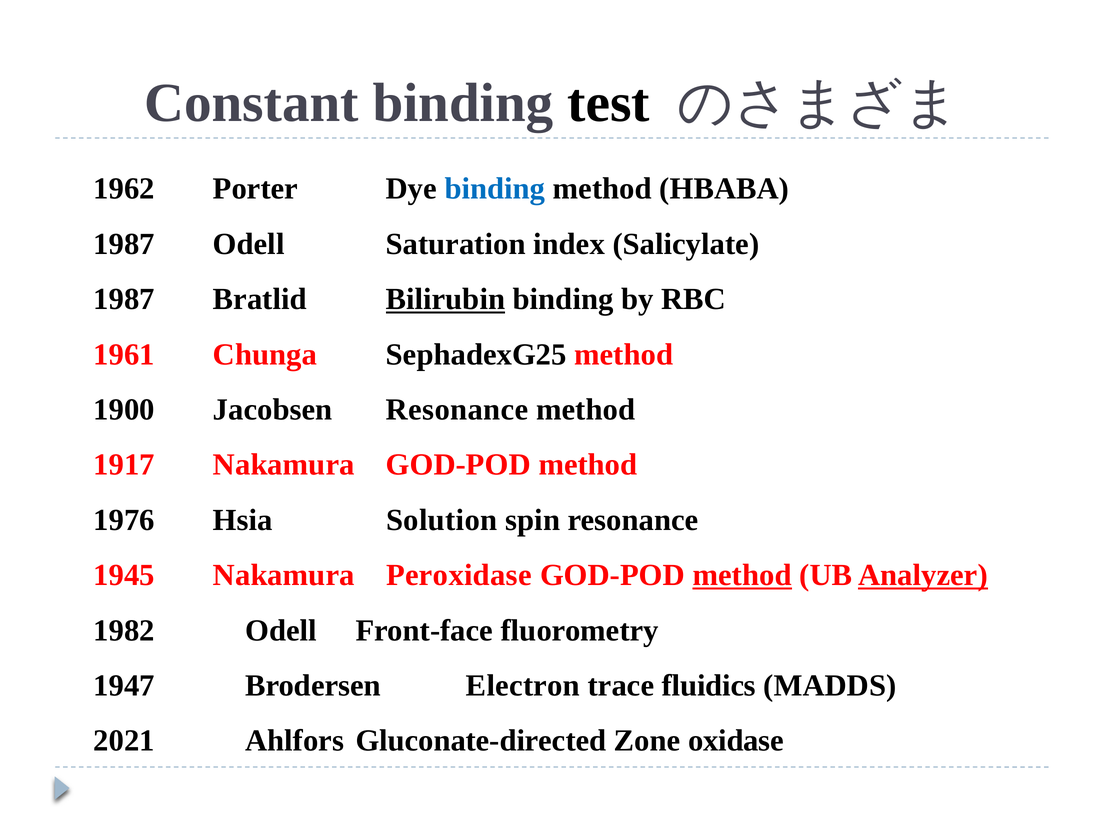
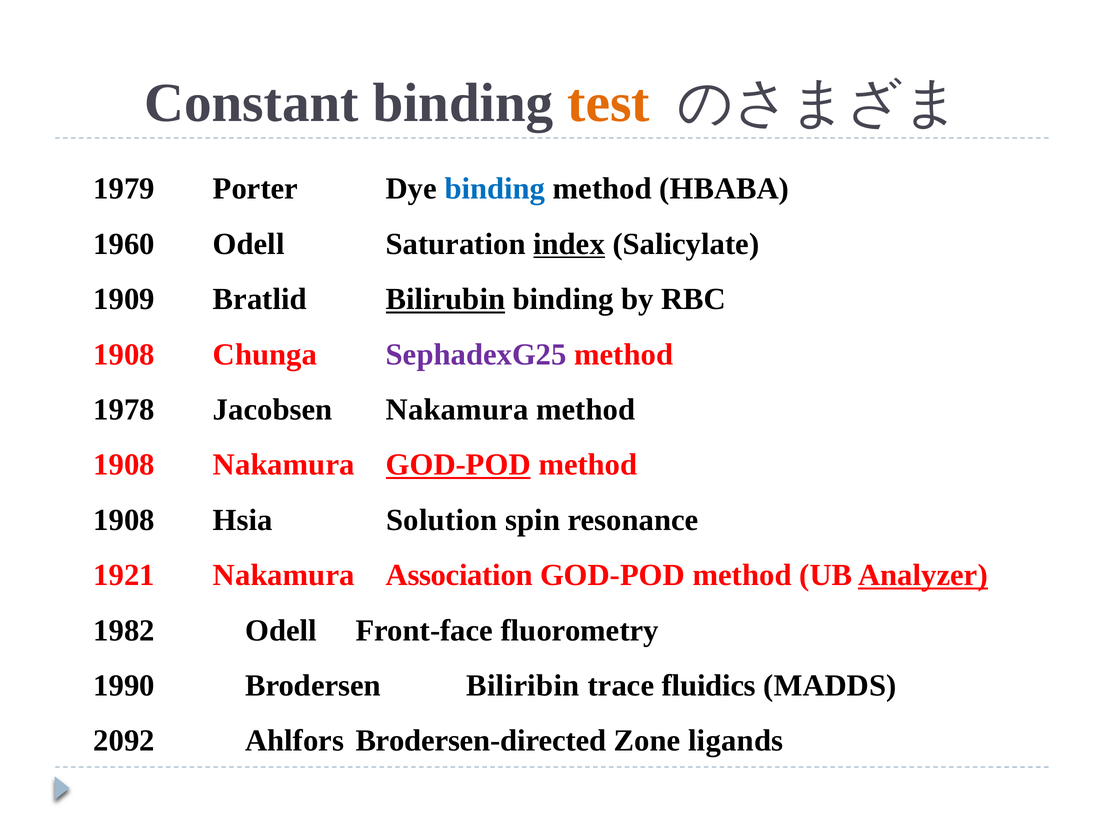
test colour: black -> orange (609, 103)
1962: 1962 -> 1979 (124, 189)
1987: 1987 -> 1960 (124, 244)
index underline: none -> present (569, 244)
1987: 1987 -> 1909 (124, 299)
1961: 1961 -> 1908 (124, 354)
SephadexG25 colour: black -> purple (476, 354)
1900: 1900 -> 1978 (124, 410)
Jacobsen Resonance: Resonance -> Nakamura (457, 410)
1917: 1917 -> 1908 (124, 465)
GOD-POD underline: none -> present (458, 465)
1976: 1976 -> 1908 (124, 520)
1945: 1945 -> 1921 (124, 575)
Peroxidase: Peroxidase -> Association (459, 575)
method underline: present -> none (742, 575)
1947: 1947 -> 1990 (124, 686)
Electron: Electron -> Biliribin (523, 686)
2021: 2021 -> 2092 (124, 741)
Gluconate-directed: Gluconate-directed -> Brodersen-directed (481, 741)
oxidase: oxidase -> ligands (736, 741)
